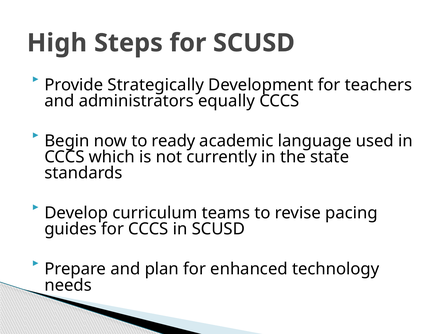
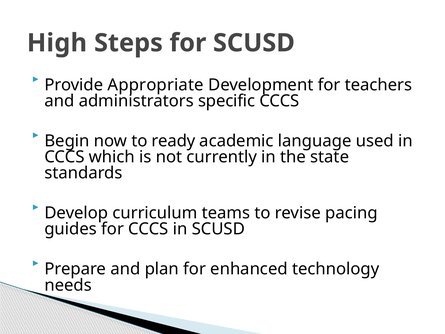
Strategically: Strategically -> Appropriate (156, 85)
equally: equally -> specific (227, 101)
